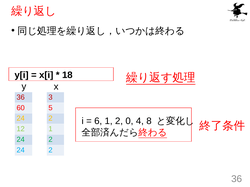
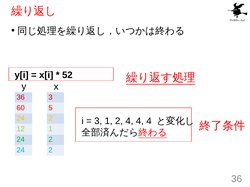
18: 18 -> 52 (67, 75)
6: 6 -> 3 (98, 121)
2 0: 0 -> 4 (129, 121)
8: 8 -> 4 (149, 121)
